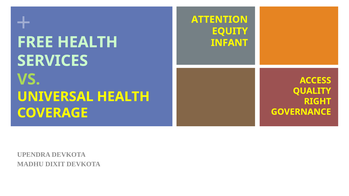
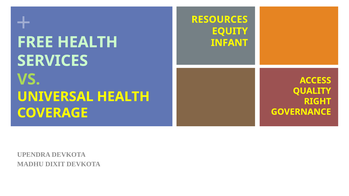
ATTENTION: ATTENTION -> RESOURCES (220, 20)
